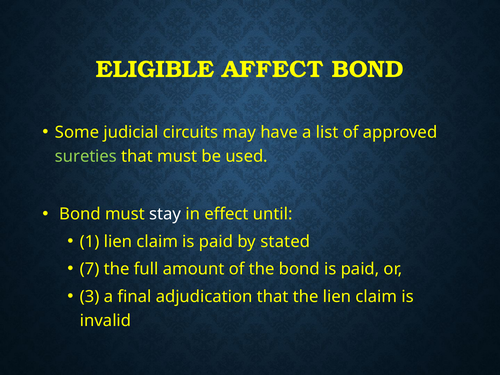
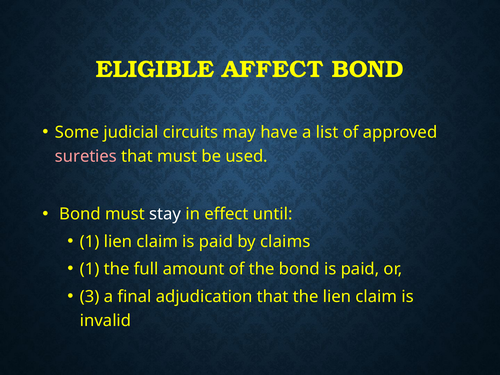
sureties colour: light green -> pink (86, 156)
stated: stated -> claims (285, 242)
7: 7 -> 1 (90, 269)
